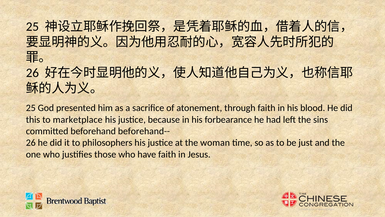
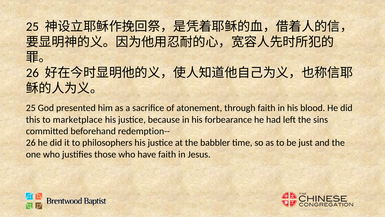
beforehand--: beforehand-- -> redemption-- (144, 131)
woman: woman -> babbler (215, 142)
